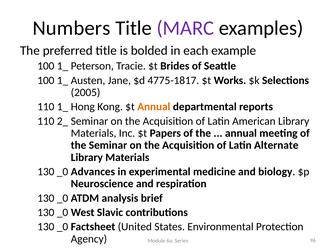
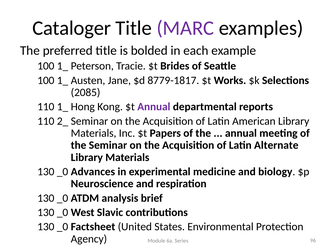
Numbers: Numbers -> Cataloger (72, 28)
4775-1817: 4775-1817 -> 8779-1817 (173, 80)
2005: 2005 -> 2085 (86, 92)
Annual colour: orange -> purple (154, 107)
